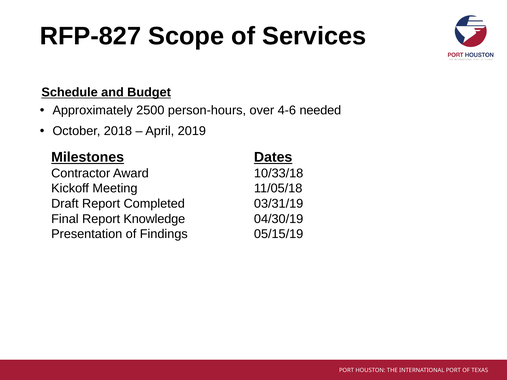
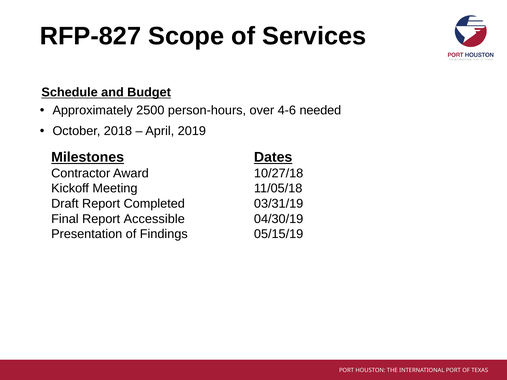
10/33/18: 10/33/18 -> 10/27/18 (279, 173)
Knowledge: Knowledge -> Accessible (154, 219)
